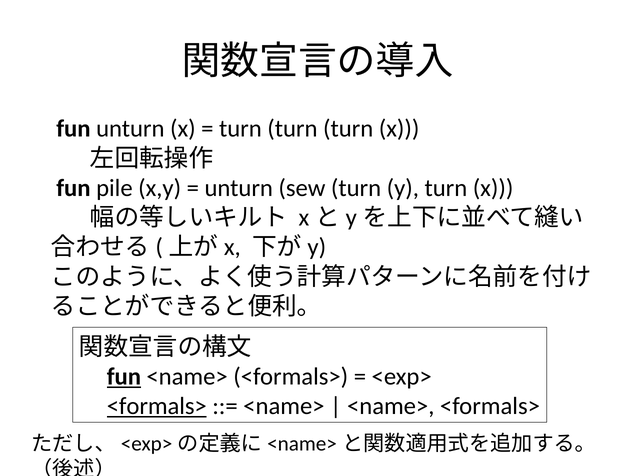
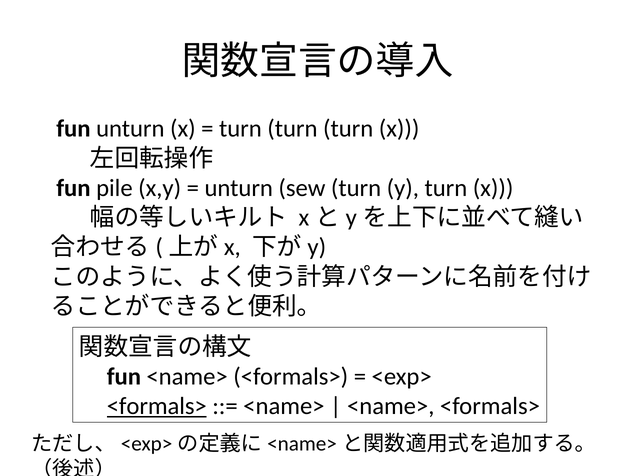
fun underline: present -> none (124, 377)
